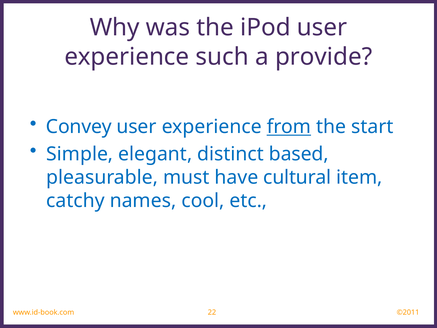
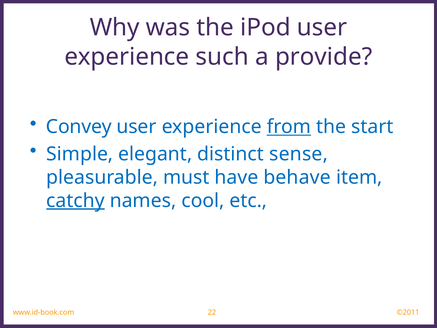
based: based -> sense (299, 154)
cultural: cultural -> behave (297, 177)
catchy underline: none -> present (75, 200)
